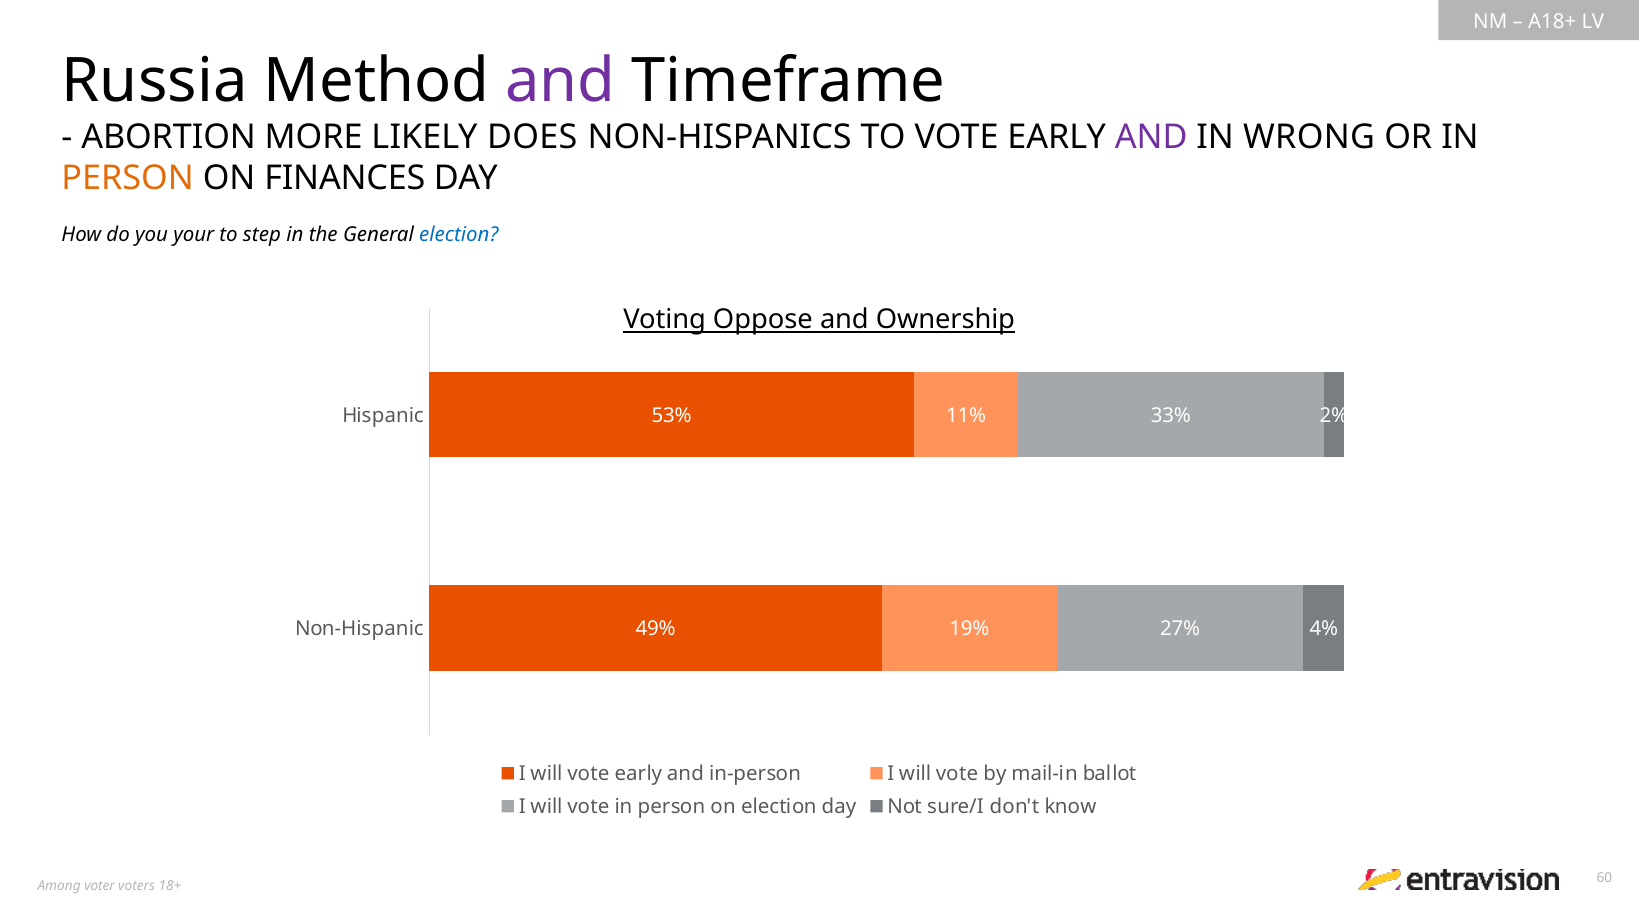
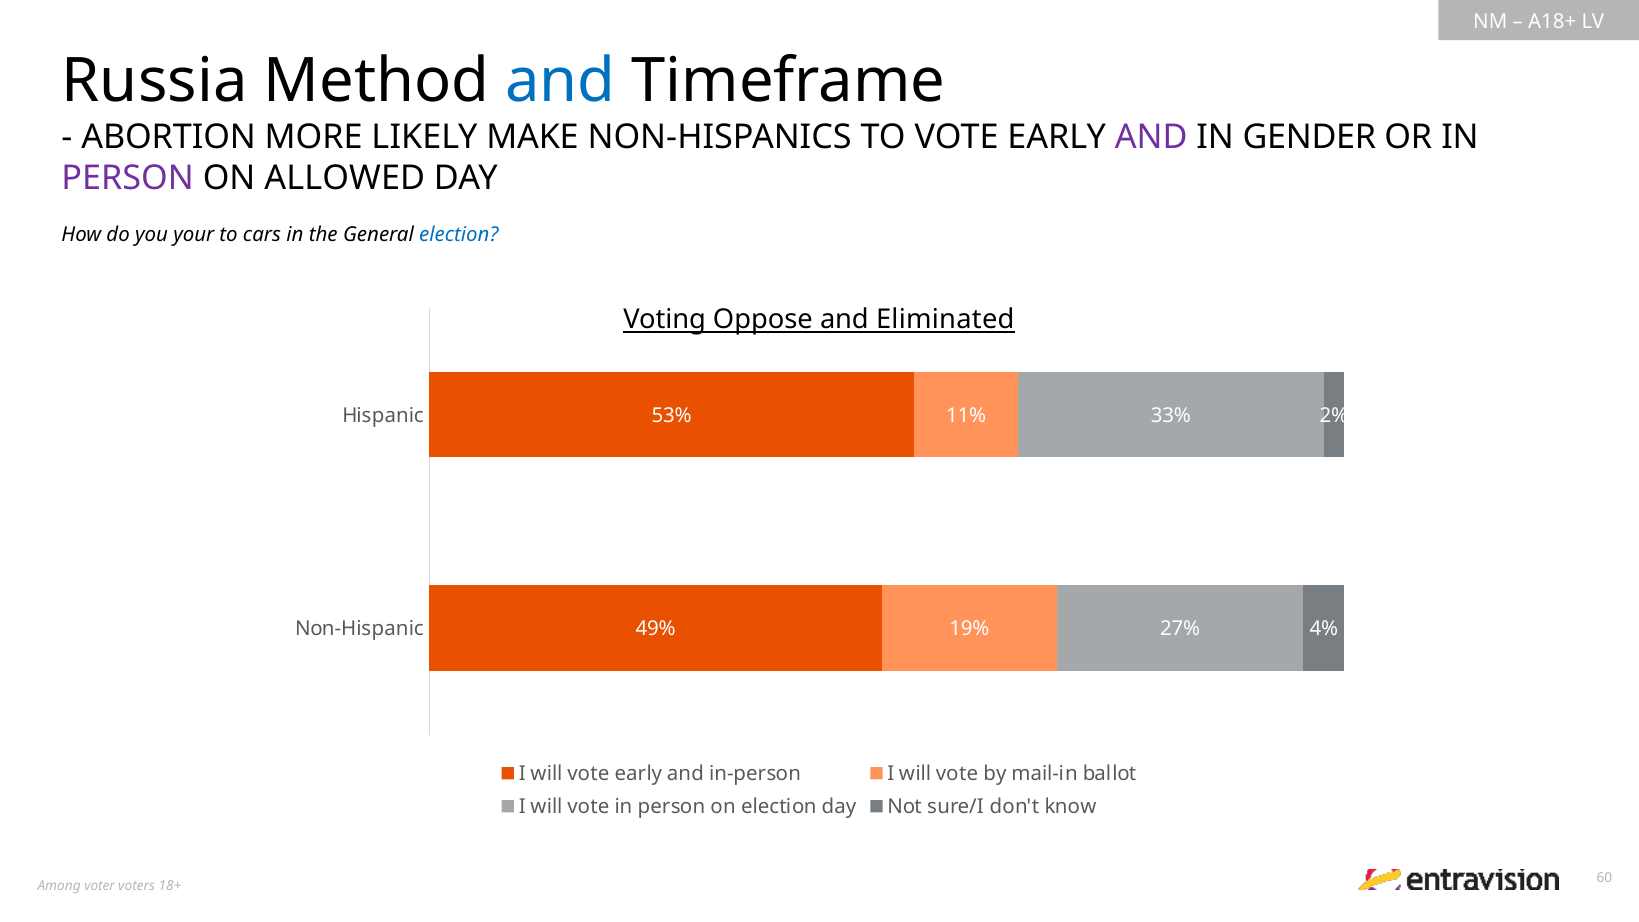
and colour: purple -> blue (561, 81)
DOES: DOES -> MAKE (533, 137)
WRONG: WRONG -> GENDER (1309, 137)
PERSON colour: orange -> purple (128, 178)
FINANCES: FINANCES -> ALLOWED (345, 178)
step: step -> cars (262, 235)
Ownership: Ownership -> Eliminated (945, 320)
